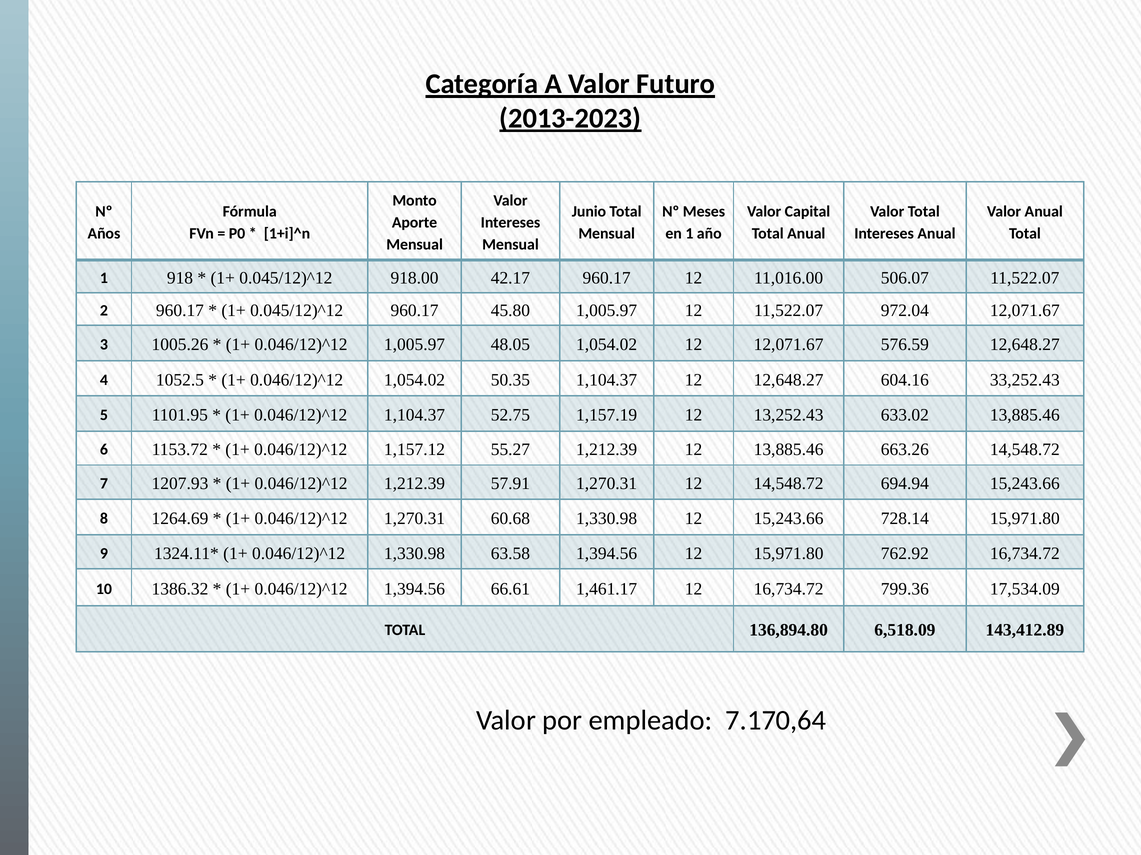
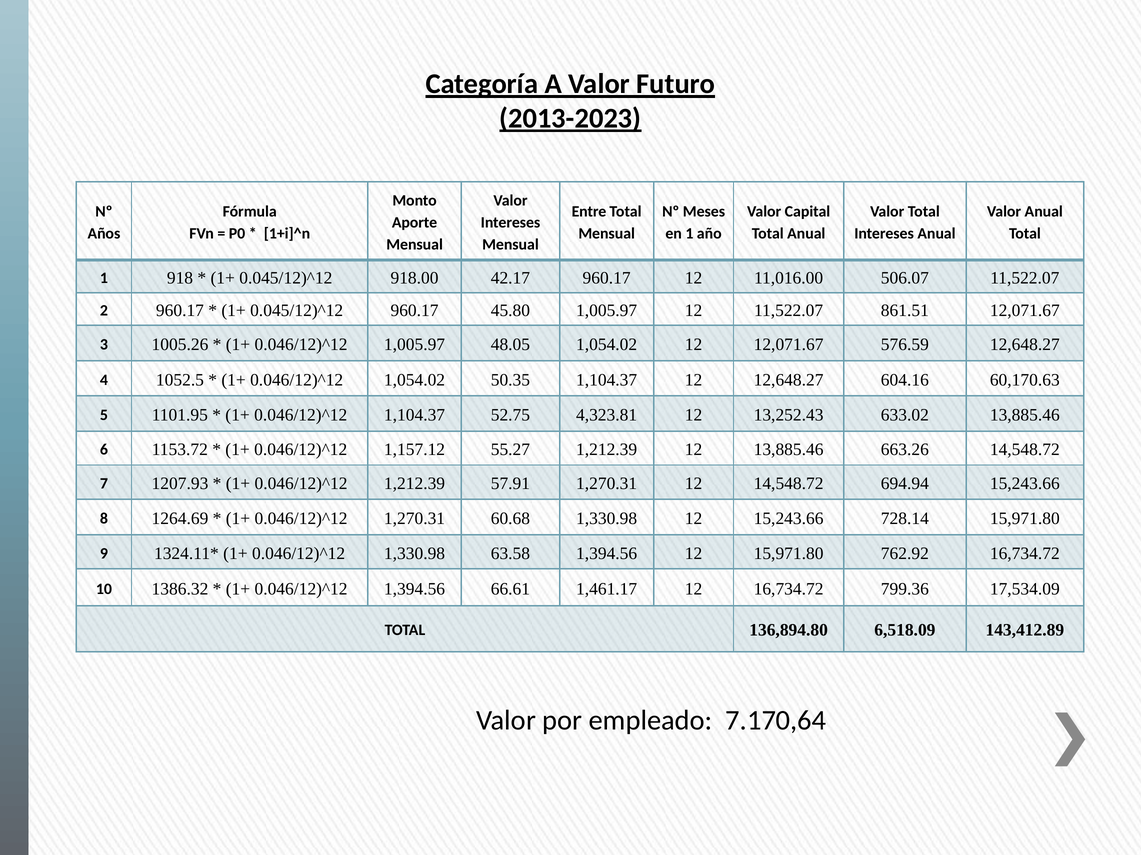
Junio: Junio -> Entre (589, 212)
972.04: 972.04 -> 861.51 (905, 311)
33,252.43: 33,252.43 -> 60,170.63 (1025, 380)
1,157.19: 1,157.19 -> 4,323.81 (607, 416)
